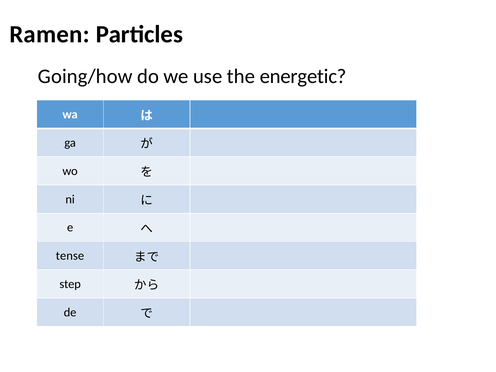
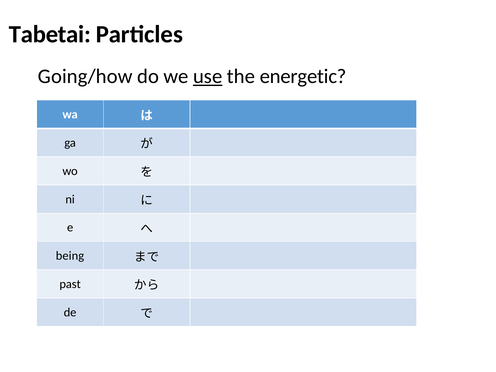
Ramen: Ramen -> Tabetai (50, 34)
use underline: none -> present (208, 76)
tense: tense -> being (70, 256)
step: step -> past (70, 284)
